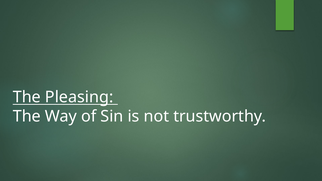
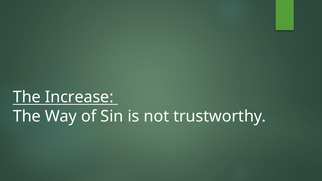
Pleasing: Pleasing -> Increase (79, 97)
